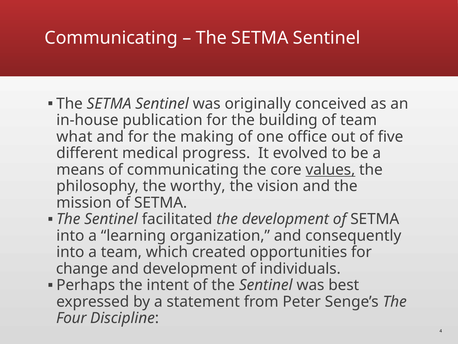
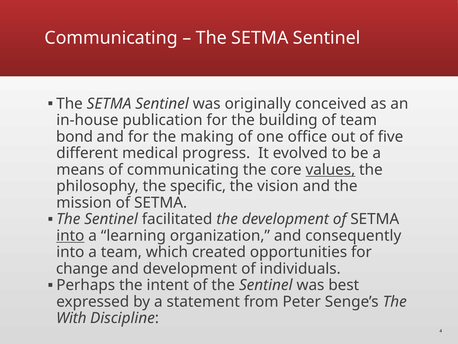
what: what -> bond (75, 137)
worthy: worthy -> specific (198, 186)
into underline: none -> present (70, 235)
Four: Four -> With (71, 318)
